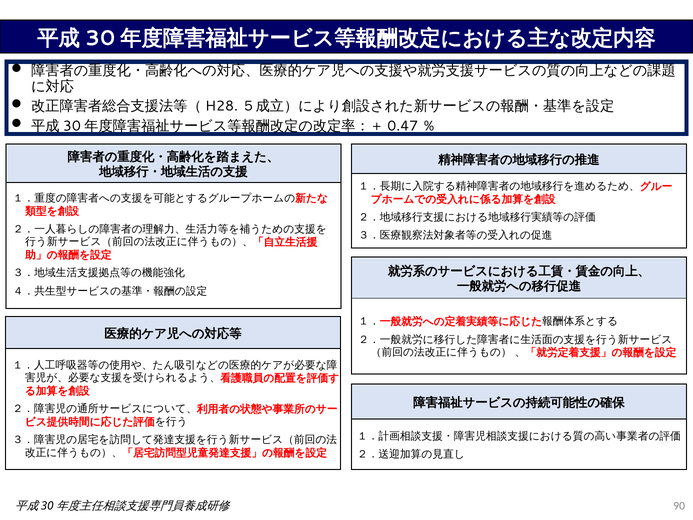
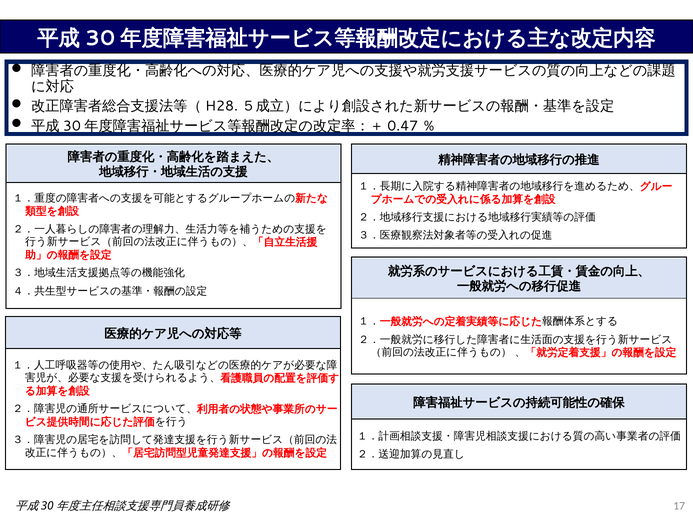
90: 90 -> 17 (679, 506)
